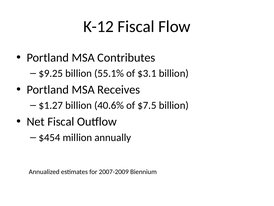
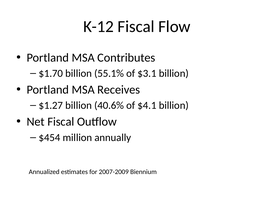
$9.25: $9.25 -> $1.70 (51, 73)
$7.5: $7.5 -> $4.1 (147, 105)
